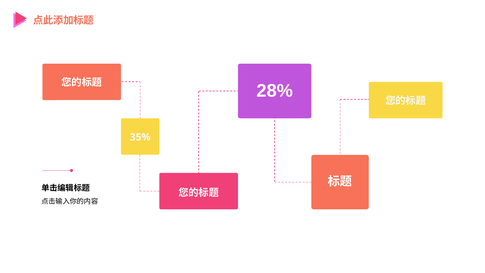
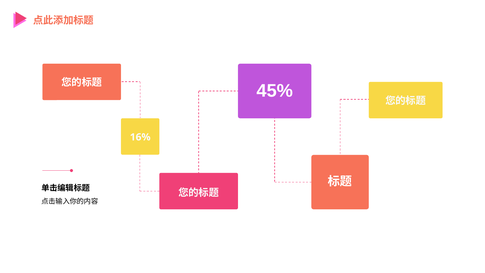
28%: 28% -> 45% (275, 91)
35%: 35% -> 16% (140, 137)
